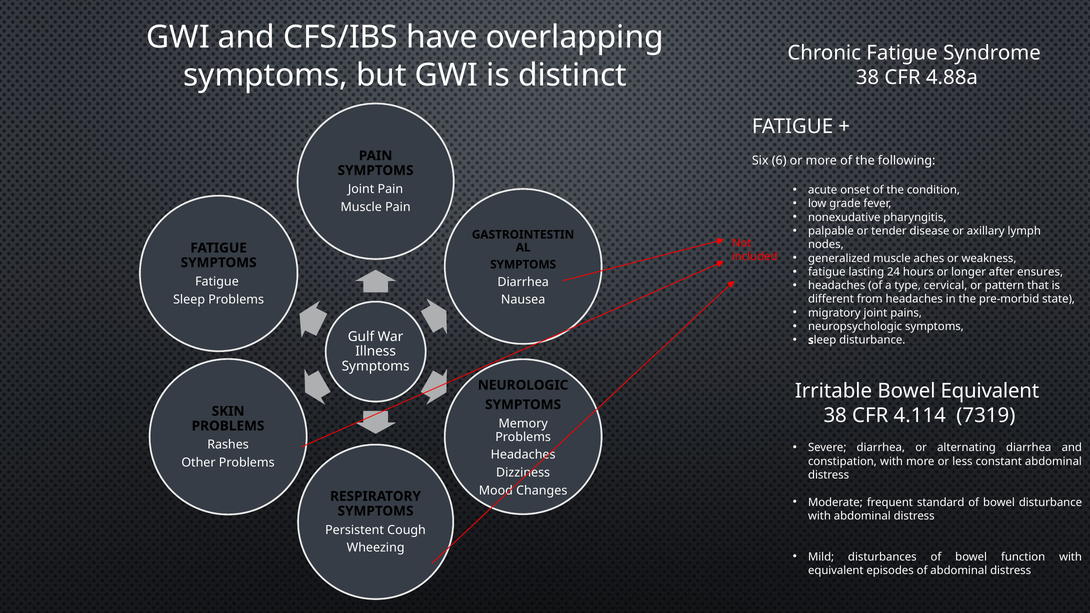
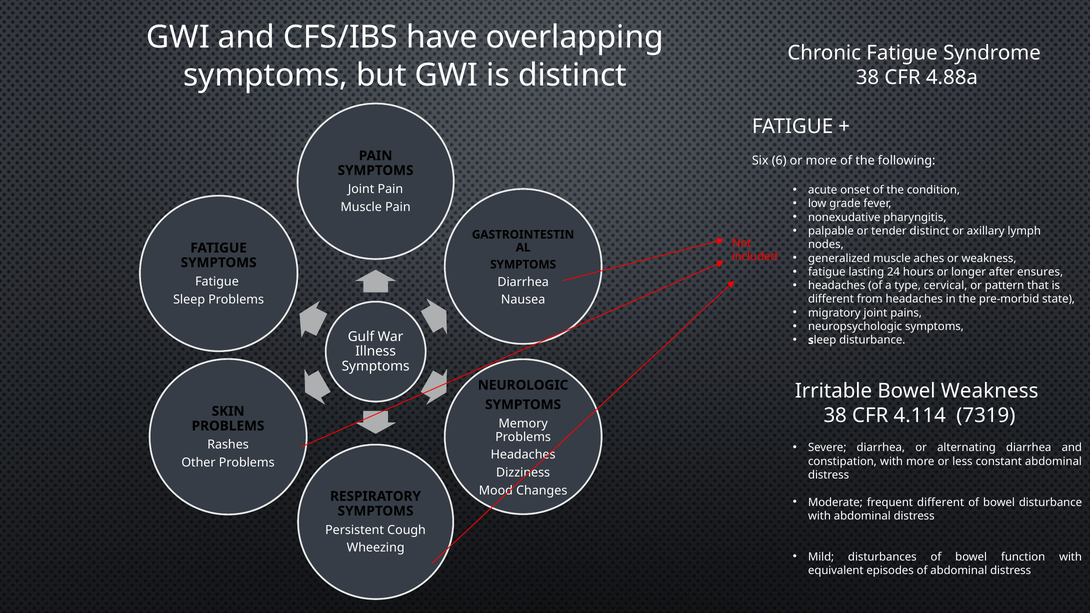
tender disease: disease -> distinct (929, 231)
Bowel Equivalent: Equivalent -> Weakness (990, 391)
frequent standard: standard -> different (941, 502)
